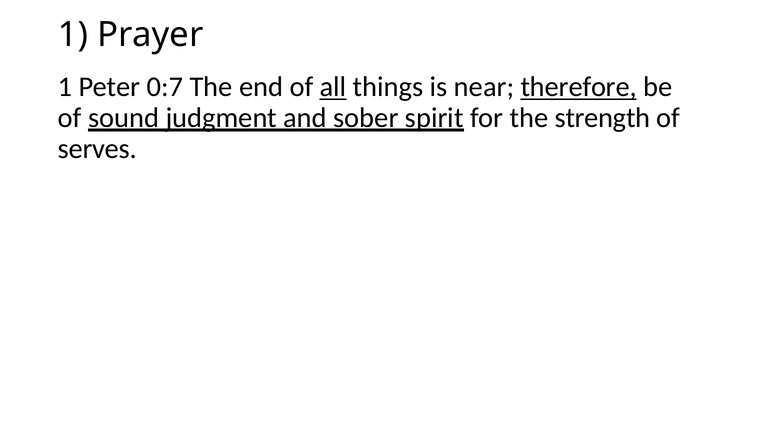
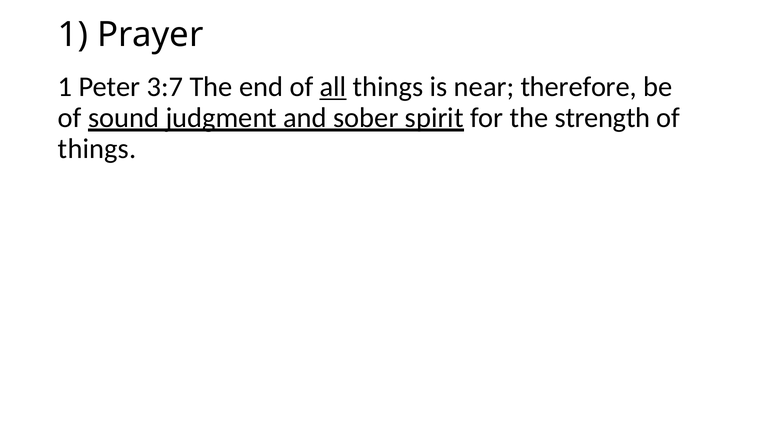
0:7: 0:7 -> 3:7 (165, 87)
therefore underline: present -> none (579, 87)
serves: serves -> things (97, 148)
